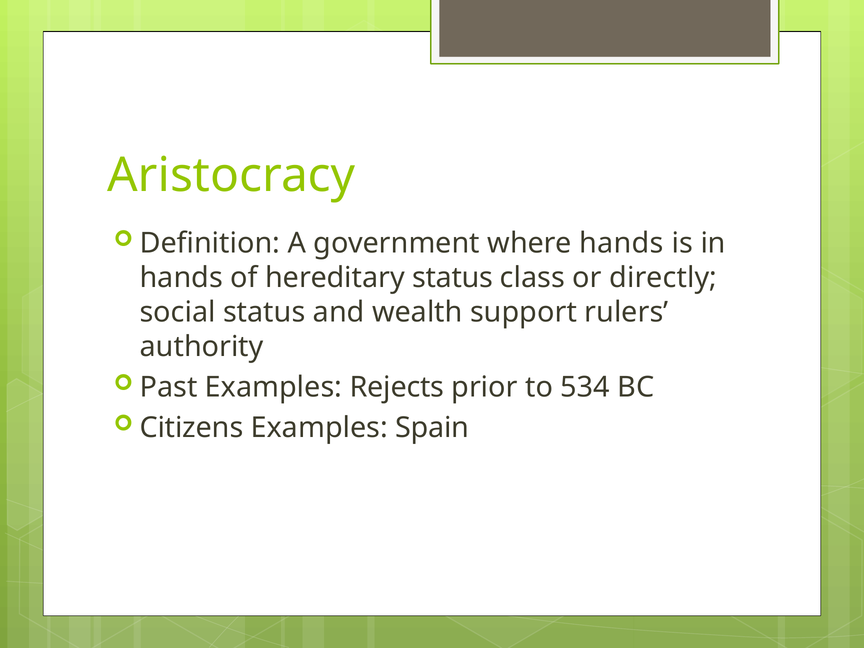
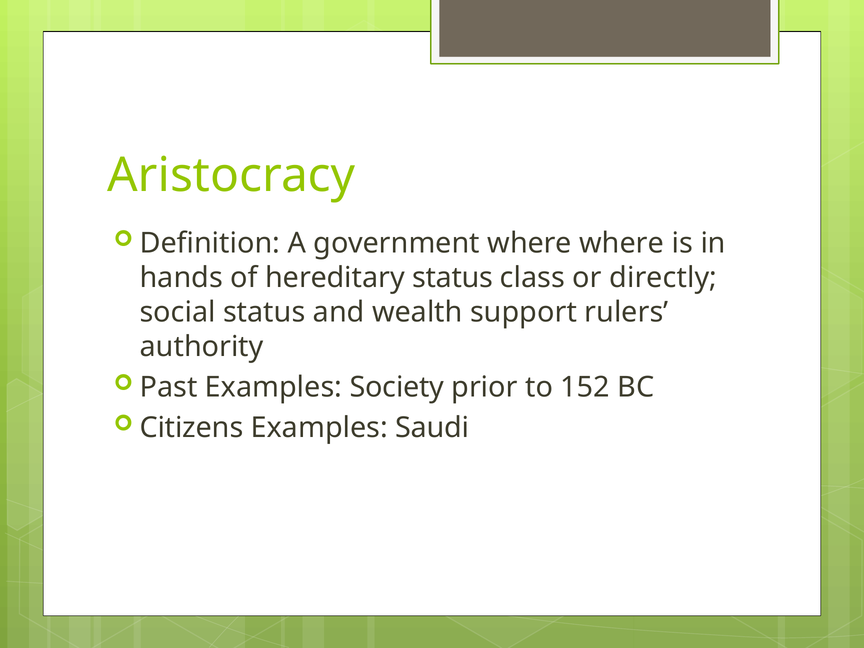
where hands: hands -> where (622, 243)
Rejects: Rejects -> Society (397, 387)
534: 534 -> 152 (585, 387)
Spain: Spain -> Saudi (432, 427)
